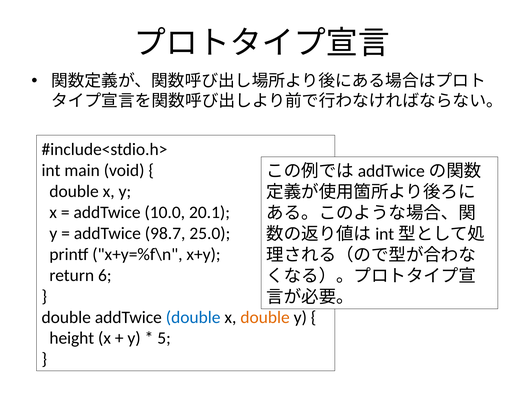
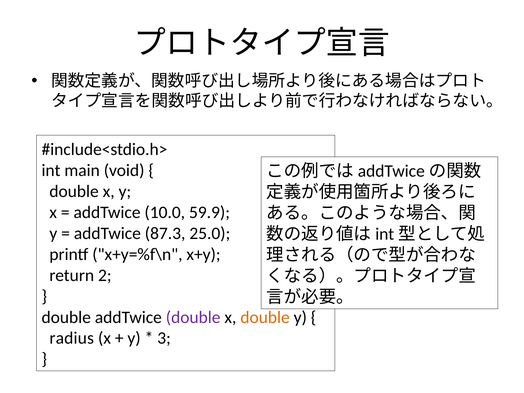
20.1: 20.1 -> 59.9 (209, 212)
98.7: 98.7 -> 87.3 (165, 233)
6: 6 -> 2 (105, 275)
double colour: blue -> purple (193, 317)
height: height -> radius (72, 338)
5: 5 -> 3 (164, 338)
